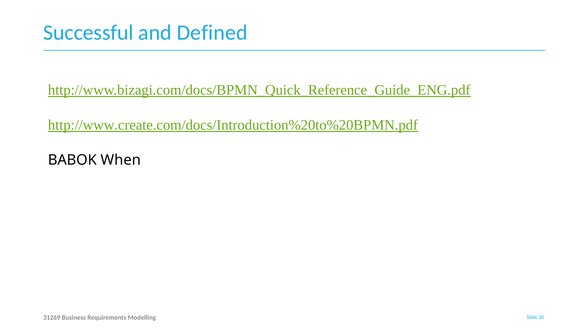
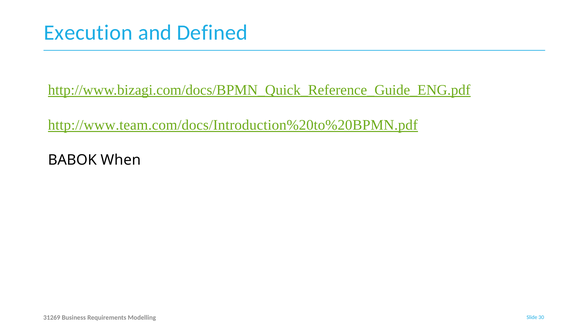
Successful: Successful -> Execution (88, 33)
http://www.create.com/docs/Introduction%20to%20BPMN.pdf: http://www.create.com/docs/Introduction%20to%20BPMN.pdf -> http://www.team.com/docs/Introduction%20to%20BPMN.pdf (233, 125)
